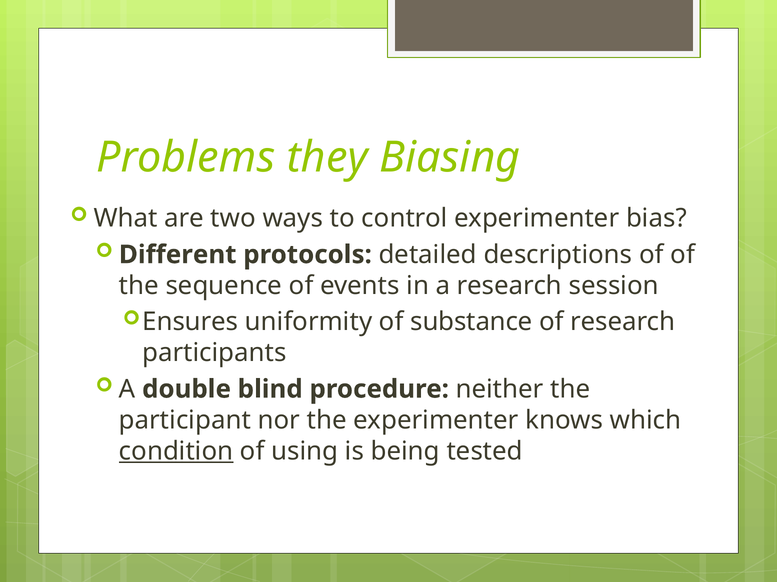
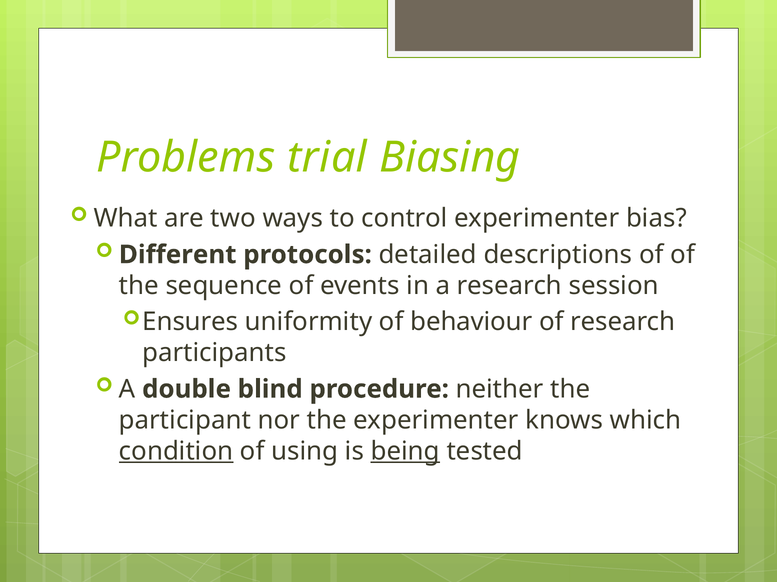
they: they -> trial (327, 158)
substance: substance -> behaviour (471, 322)
being underline: none -> present (405, 452)
